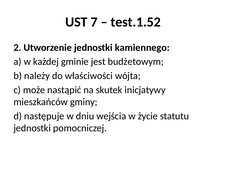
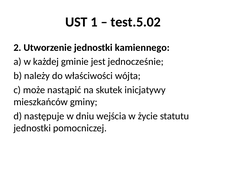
7: 7 -> 1 (94, 22)
test.1.52: test.1.52 -> test.5.02 (136, 22)
budżetowym: budżetowym -> jednocześnie (136, 61)
